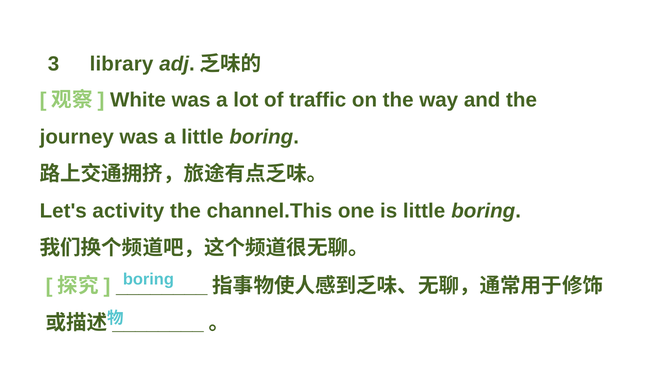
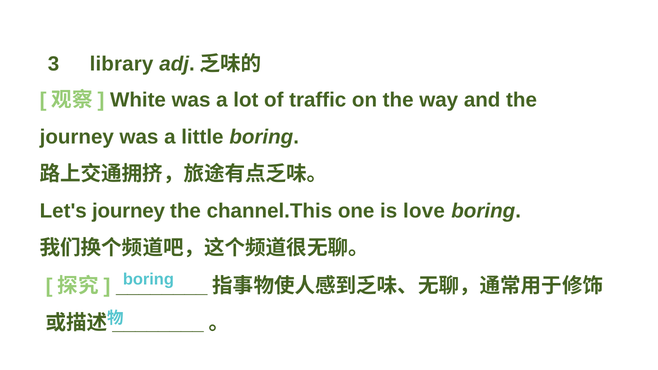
Let's activity: activity -> journey (129, 211)
is little: little -> love (424, 211)
